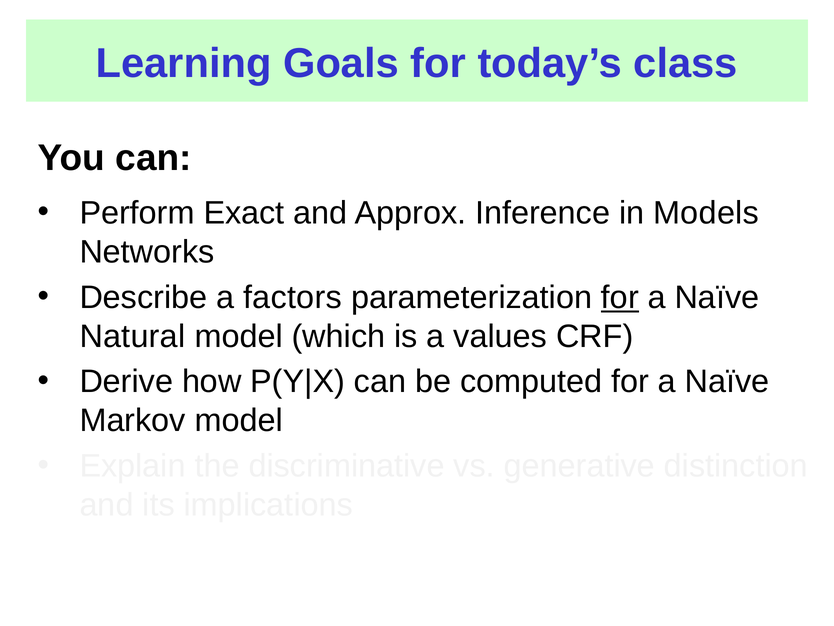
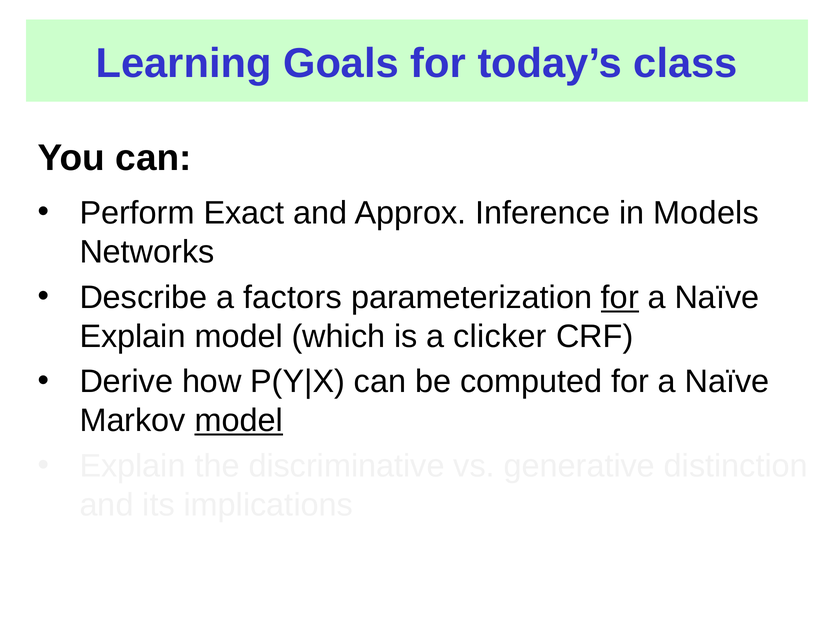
Natural: Natural -> Explain (133, 336)
values: values -> clicker (500, 336)
model underline: none -> present (239, 420)
